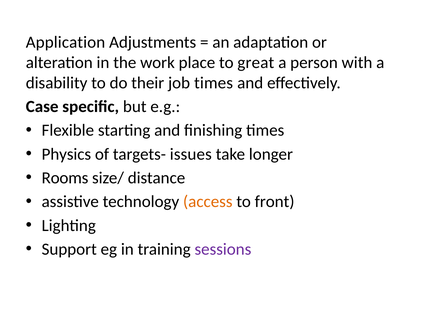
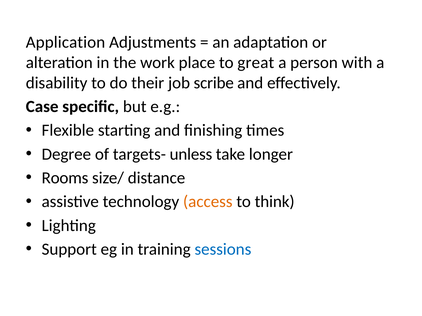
job times: times -> scribe (214, 83)
Physics: Physics -> Degree (66, 154)
issues: issues -> unless (191, 154)
front: front -> think (275, 202)
sessions colour: purple -> blue (223, 250)
